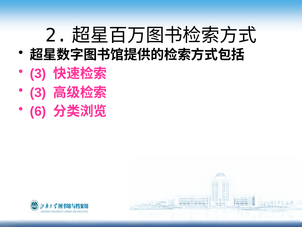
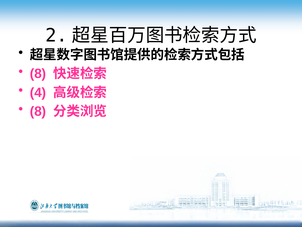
3: 3 -> 8 (38, 74)
3: 3 -> 4 (38, 92)
6: 6 -> 8 (38, 111)
